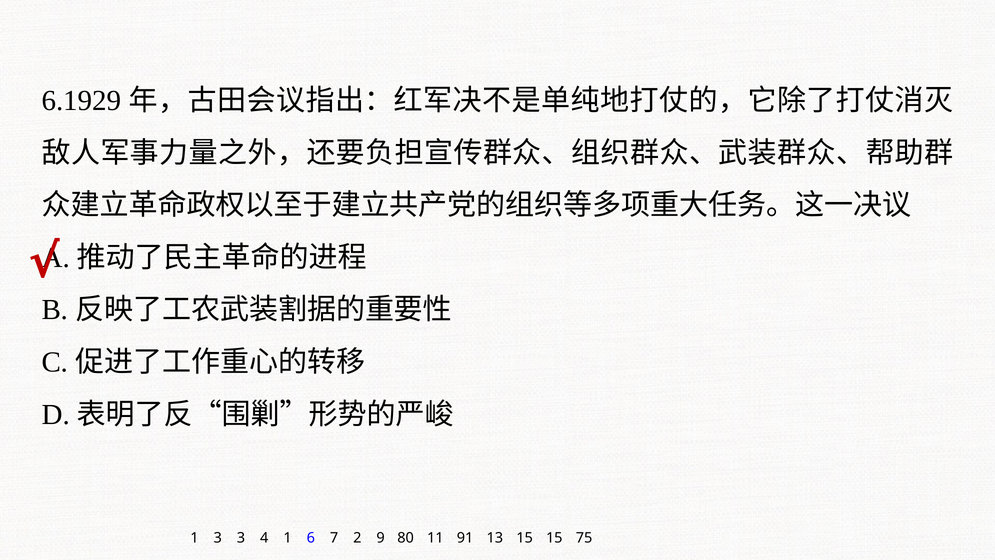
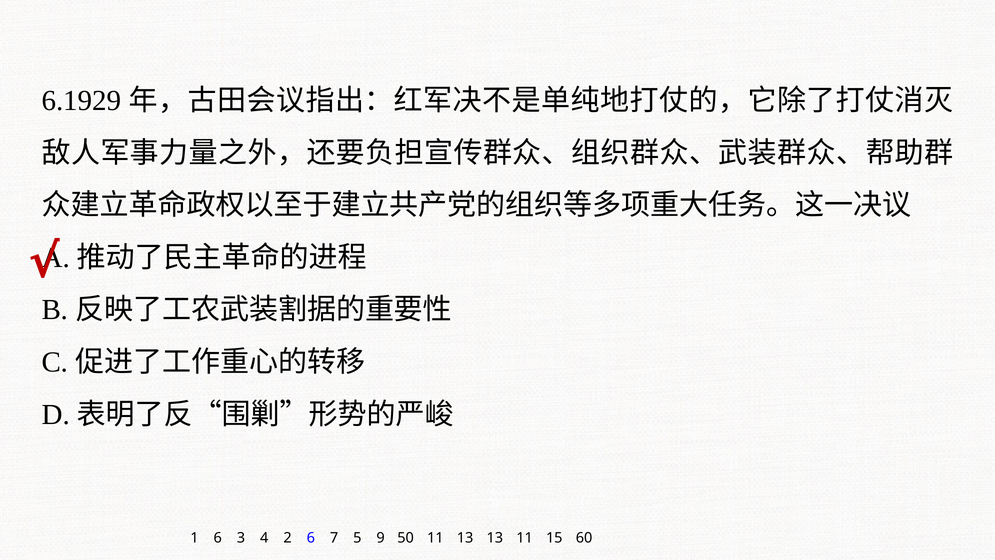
1 3: 3 -> 6 (218, 538)
4 1: 1 -> 2 (288, 538)
2: 2 -> 5 (357, 538)
80: 80 -> 50 (406, 538)
11 91: 91 -> 13 (465, 538)
13 15: 15 -> 11 (525, 538)
75: 75 -> 60 (584, 538)
